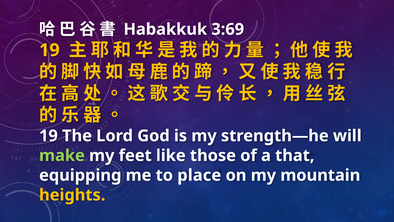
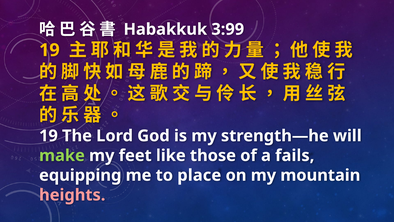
3:69: 3:69 -> 3:99 (228, 29)
that: that -> fails (295, 155)
heights colour: yellow -> pink (72, 195)
